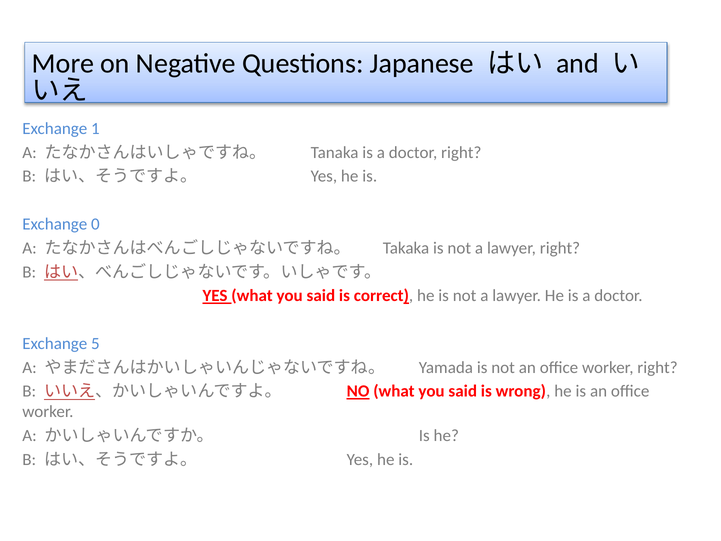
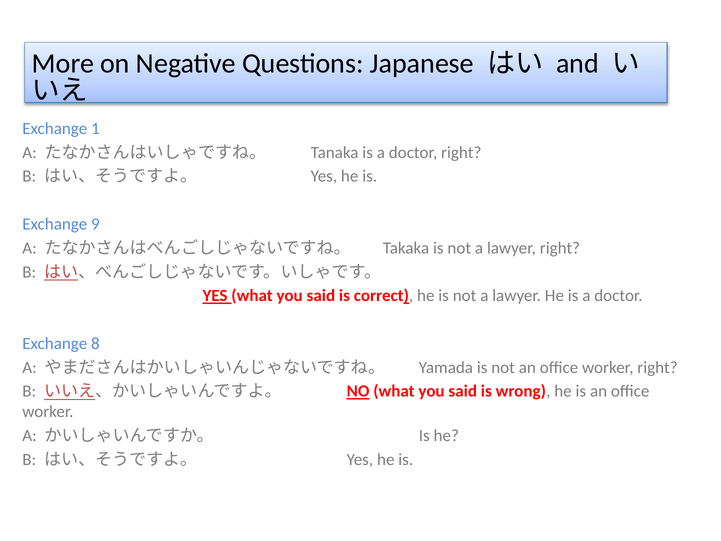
0: 0 -> 9 (95, 224)
5: 5 -> 8 (95, 343)
